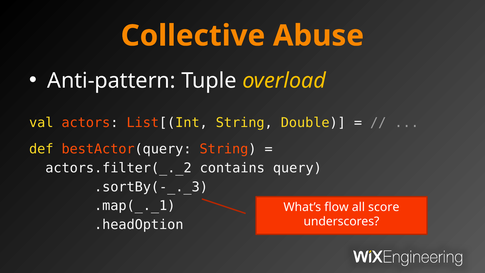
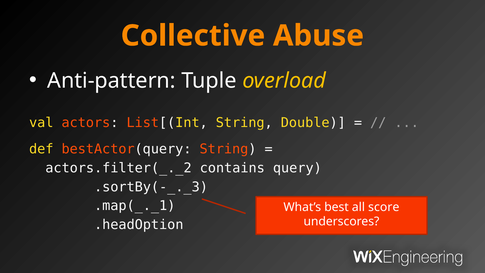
flow: flow -> best (337, 207)
